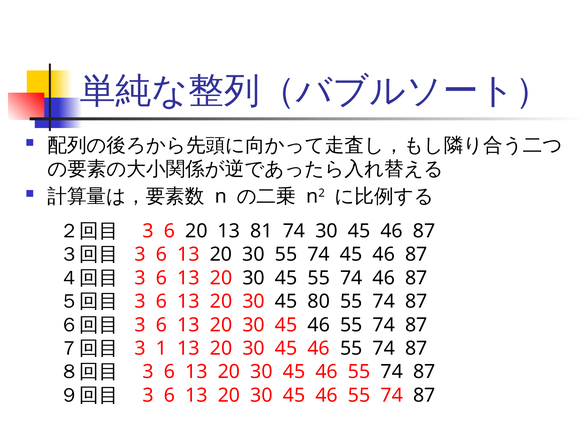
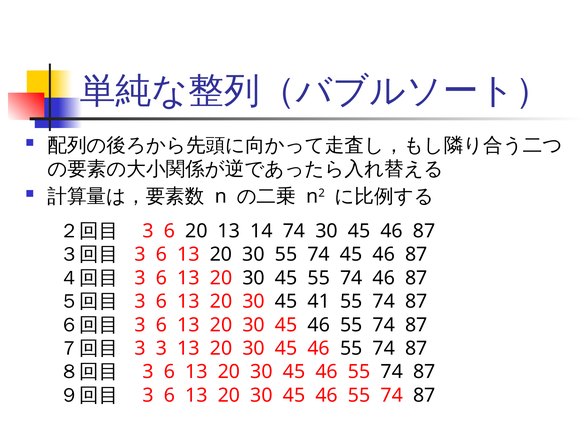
81: 81 -> 14 (261, 231)
80: 80 -> 41 (319, 302)
3 1: 1 -> 3 (162, 349)
